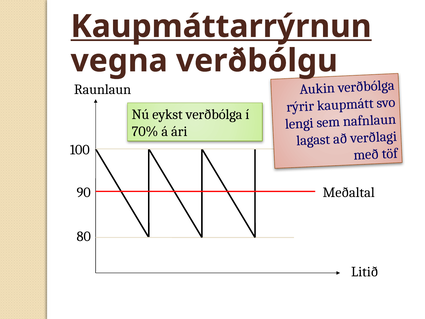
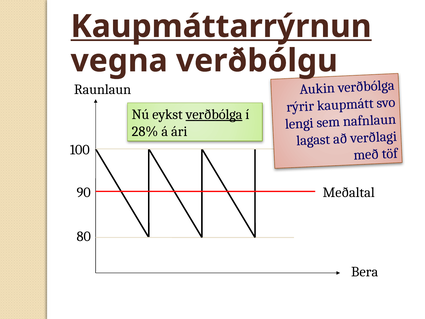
verðbólga underline: none -> present (214, 114)
70%: 70% -> 28% (145, 131)
Litið: Litið -> Bera (365, 272)
